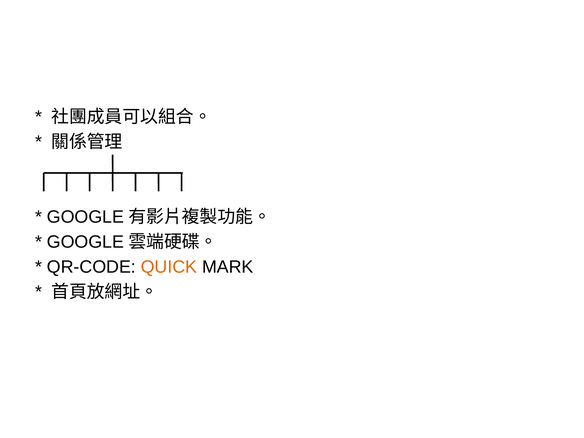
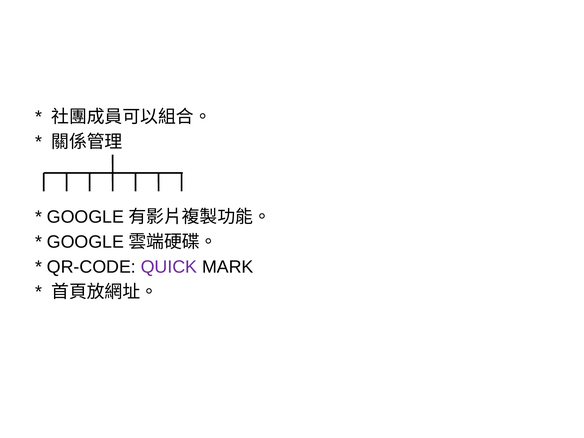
QUICK colour: orange -> purple (169, 267)
